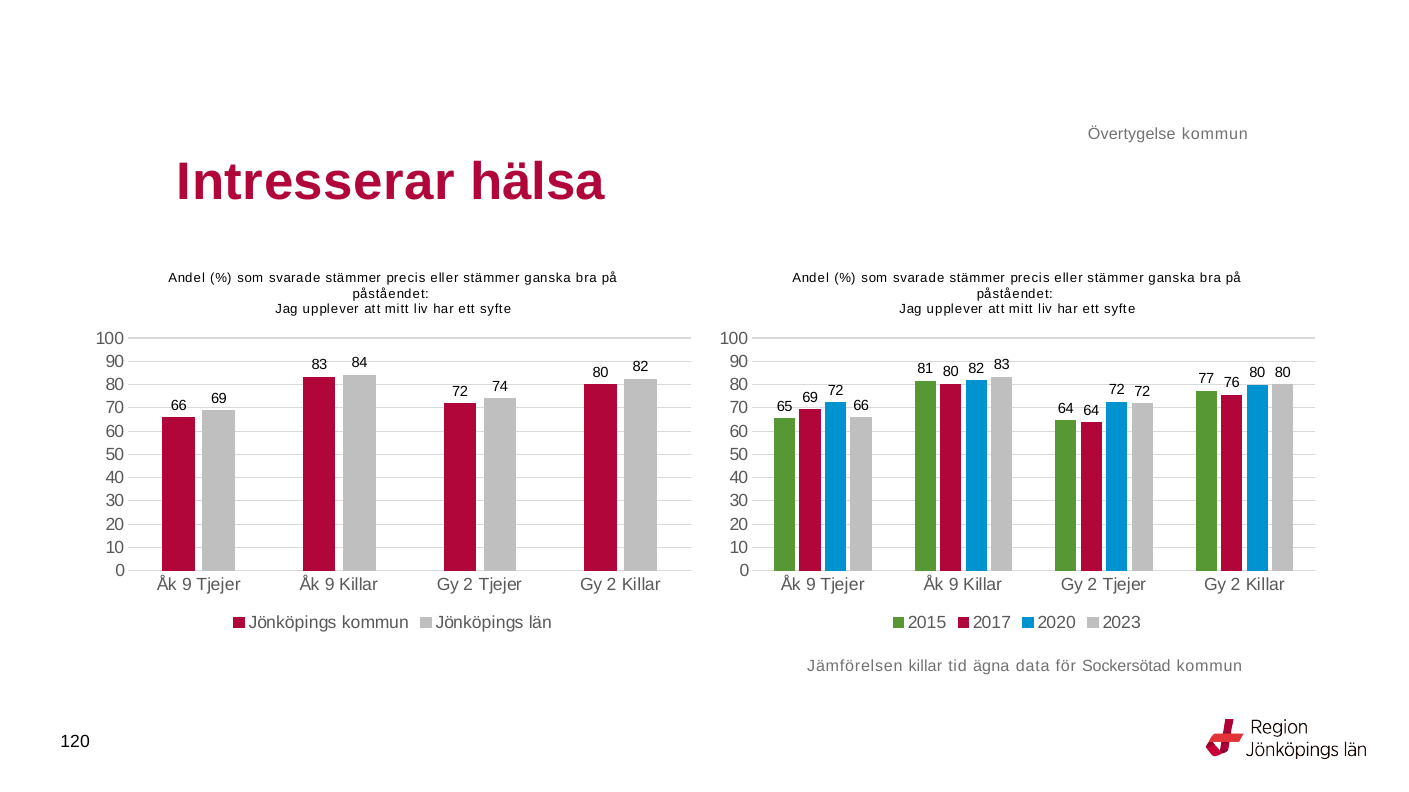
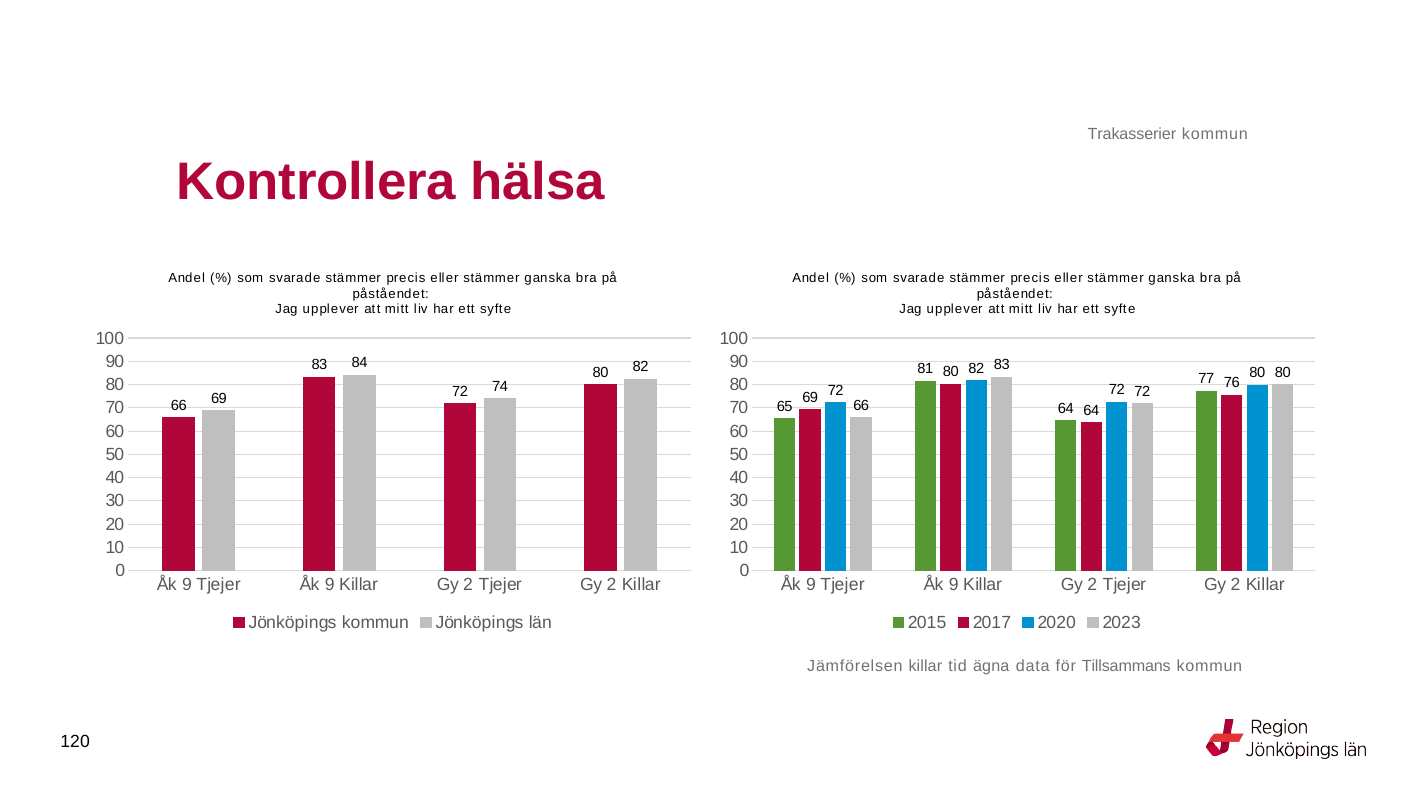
Övertygelse: Övertygelse -> Trakasserier (1132, 134)
Intresserar: Intresserar -> Kontrollera (316, 183)
Sockersötad: Sockersötad -> Tillsammans (1126, 666)
